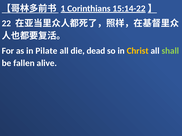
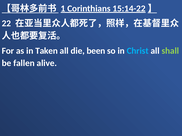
Pilate: Pilate -> Taken (47, 51)
dead: dead -> been (96, 51)
Christ colour: yellow -> light blue (138, 51)
